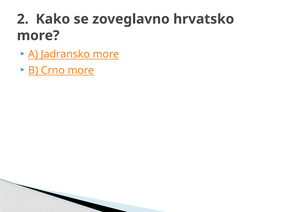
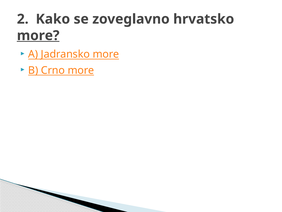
more underline: none -> present (38, 35)
